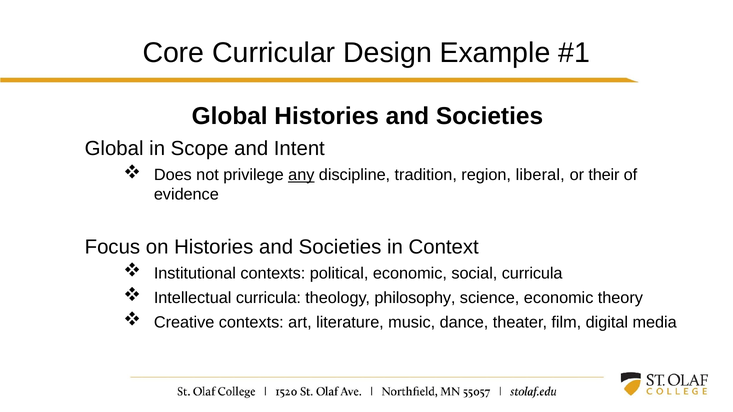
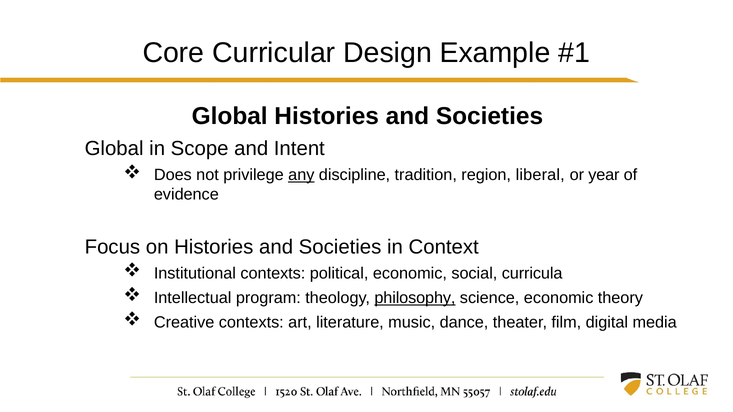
their: their -> year (604, 175)
Intellectual curricula: curricula -> program (268, 298)
philosophy underline: none -> present (415, 298)
